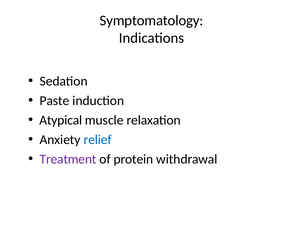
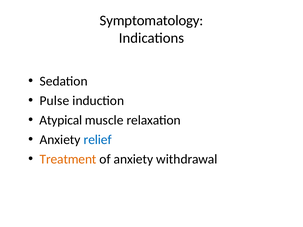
Paste: Paste -> Pulse (54, 101)
Treatment colour: purple -> orange (68, 159)
of protein: protein -> anxiety (133, 159)
